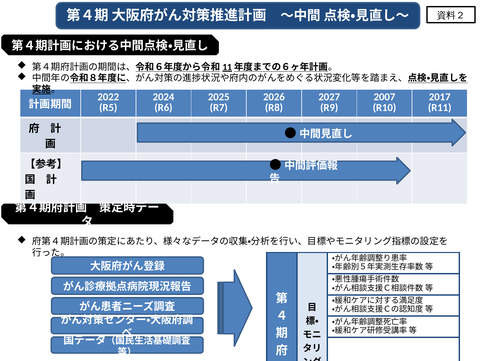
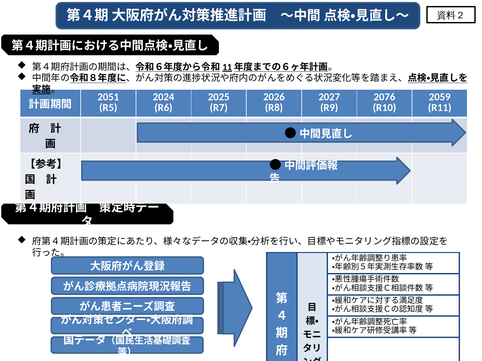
2022: 2022 -> 2051 (108, 97)
2007: 2007 -> 2076 (384, 97)
2017: 2017 -> 2059 (440, 97)
